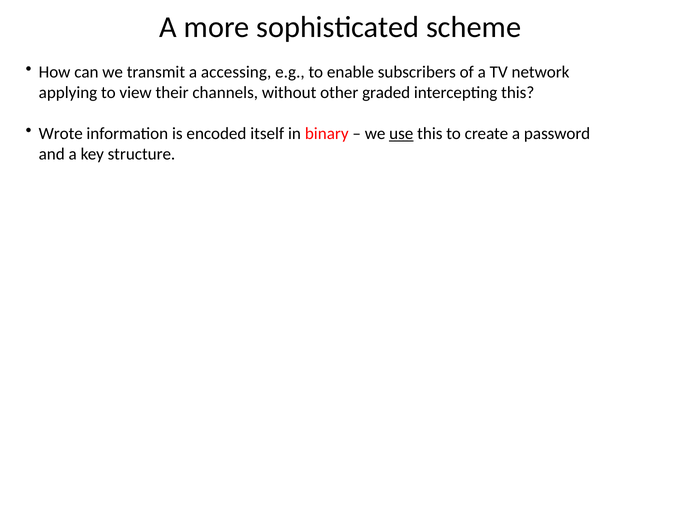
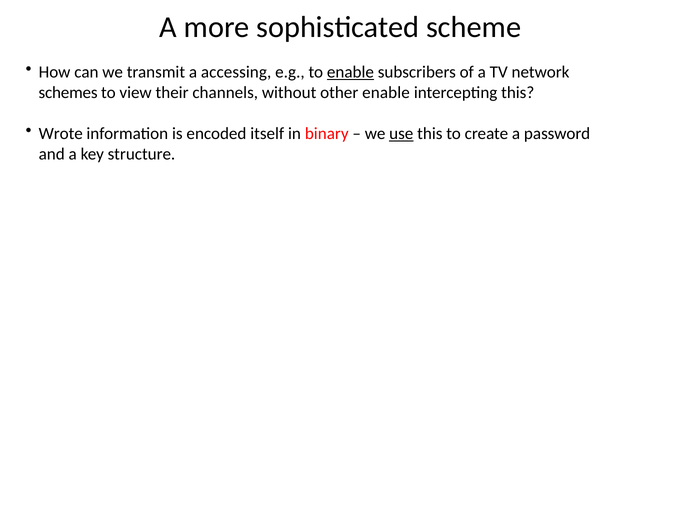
enable underline: none -> present (350, 72)
applying: applying -> schemes (68, 92)
other graded: graded -> enable (386, 92)
